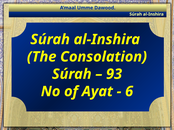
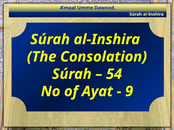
93: 93 -> 54 (114, 74)
6: 6 -> 9 (129, 92)
